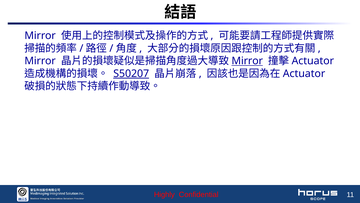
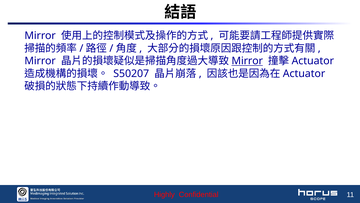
S50207 underline: present -> none (131, 73)
